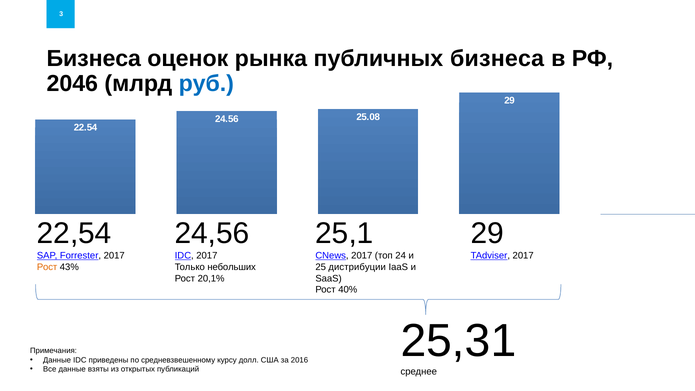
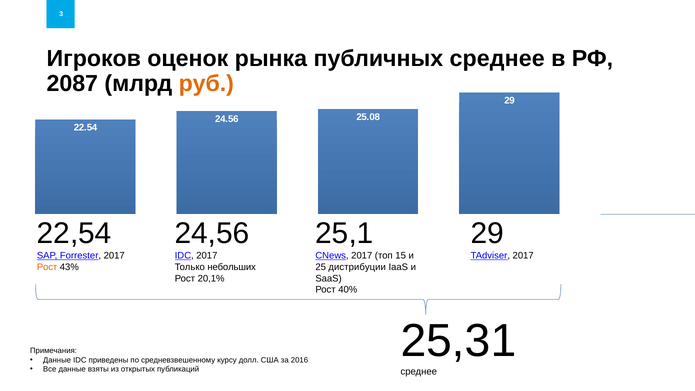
Бизнеса: Бизнеса -> Игроков (94, 58)
публичных бизнеса: бизнеса -> среднее (497, 58)
2046: 2046 -> 2087 (72, 83)
руб colour: blue -> orange (206, 83)
24: 24 -> 15 (401, 256)
